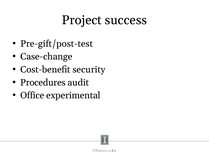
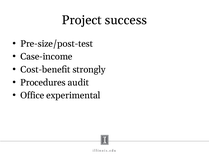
Pre-gift/post-test: Pre-gift/post-test -> Pre-size/post-test (57, 44)
Case-change: Case-change -> Case-income (46, 57)
security: security -> strongly (89, 70)
